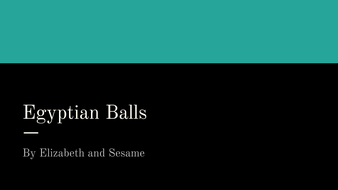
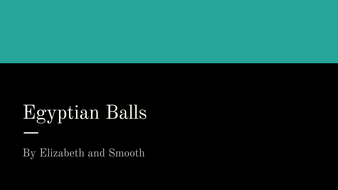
Sesame: Sesame -> Smooth (127, 153)
